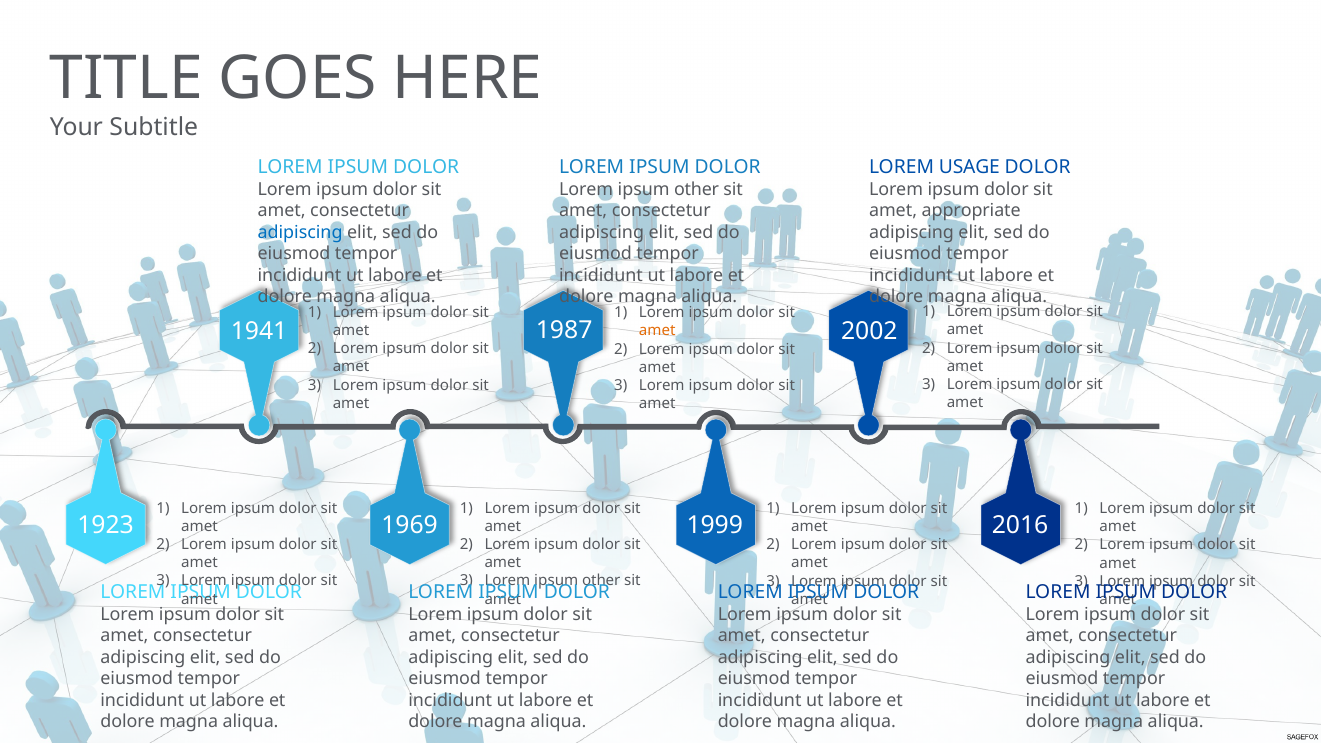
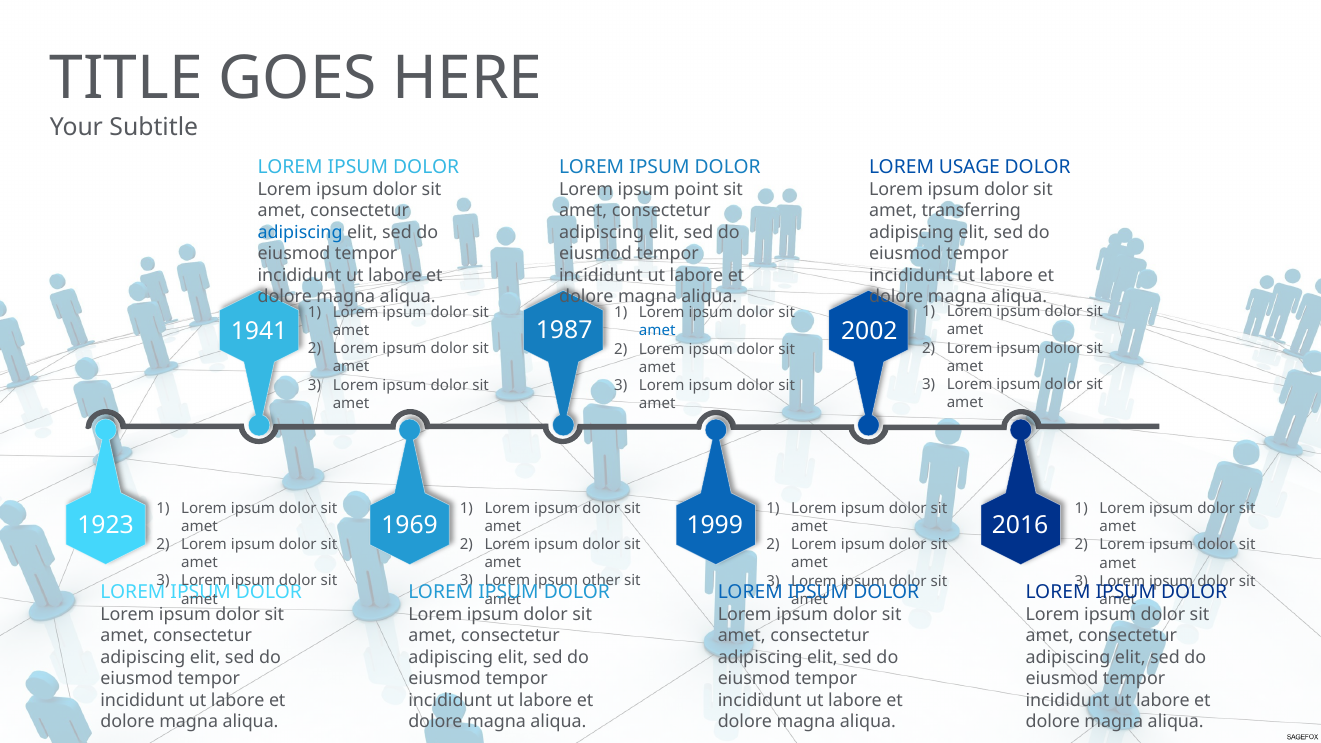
other: other -> point (696, 189)
appropriate: appropriate -> transferring (971, 211)
amet colour: orange -> blue (657, 331)
